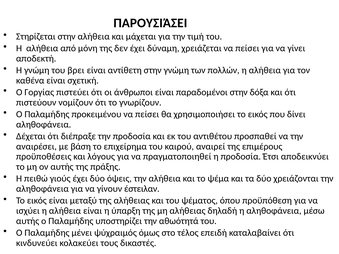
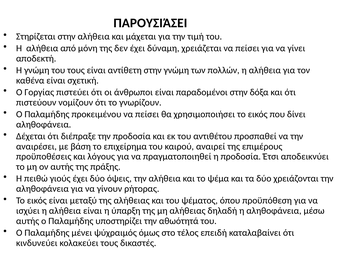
του βρει: βρει -> τους (76, 70)
έστειλαν: έστειλαν -> ρήτορας (142, 189)
